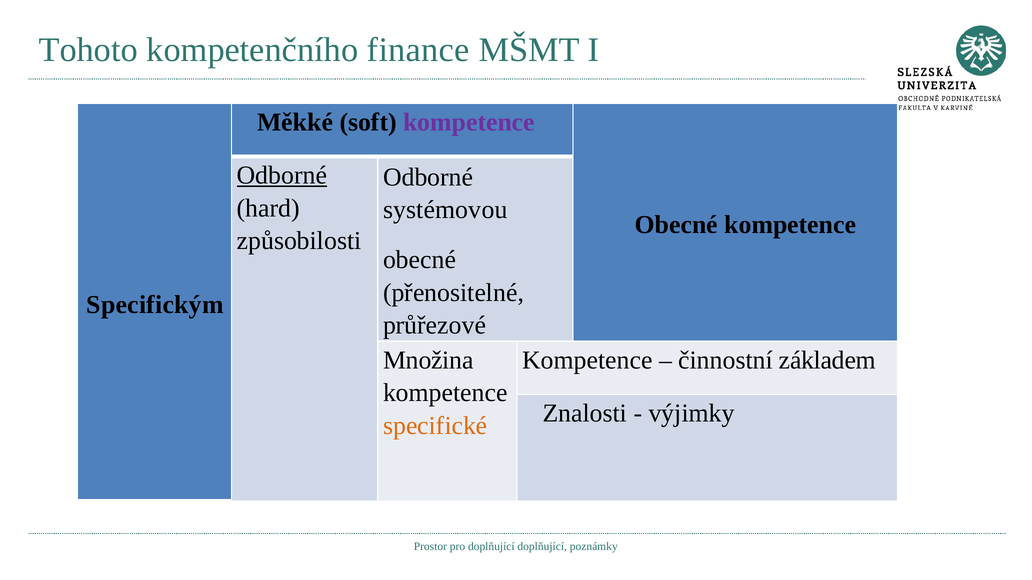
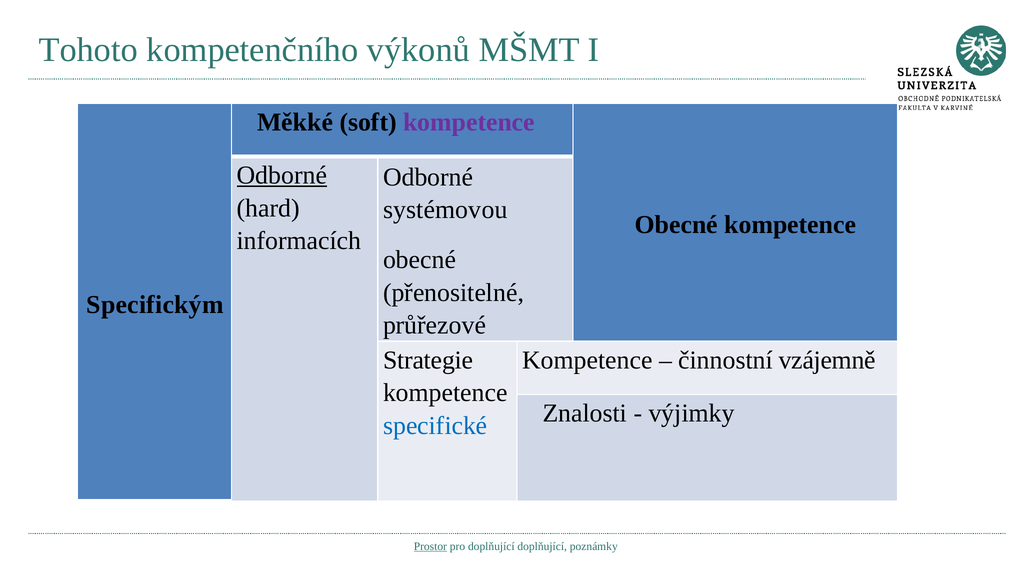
finance: finance -> výkonů (418, 50)
způsobilosti: způsobilosti -> informacích (299, 241)
Množina: Množina -> Strategie (428, 360)
základem: základem -> vzájemně (827, 360)
specifické colour: orange -> blue (435, 426)
Prostor underline: none -> present (430, 547)
